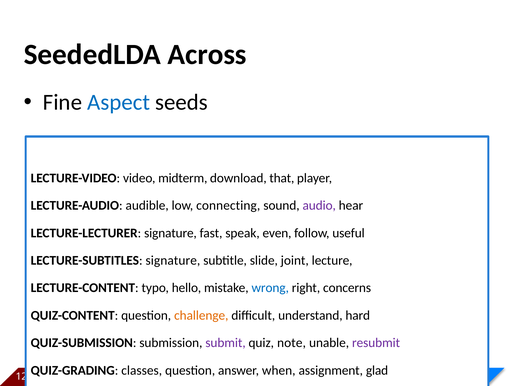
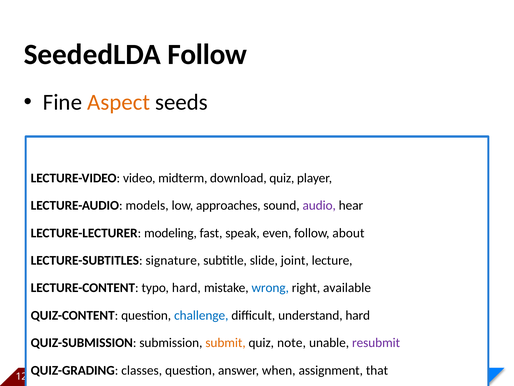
SeededLDA Across: Across -> Follow (207, 54)
Aspect colour: blue -> orange (119, 102)
download that: that -> quiz (282, 178)
audible: audible -> models (147, 205)
connecting: connecting -> approaches (228, 205)
LECTURE-LECTURER signature: signature -> modeling (170, 233)
useful: useful -> about (348, 233)
typo hello: hello -> hard (186, 288)
concerns: concerns -> available (347, 288)
challenge colour: orange -> blue (201, 315)
submit colour: purple -> orange (225, 342)
glad: glad -> that (377, 370)
